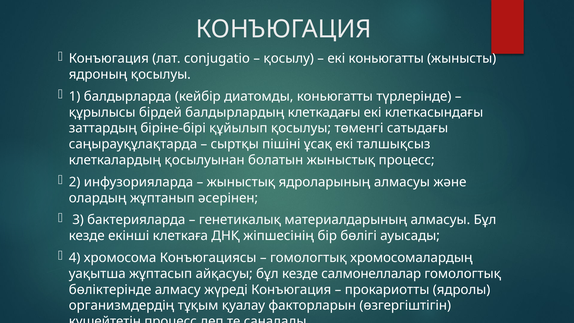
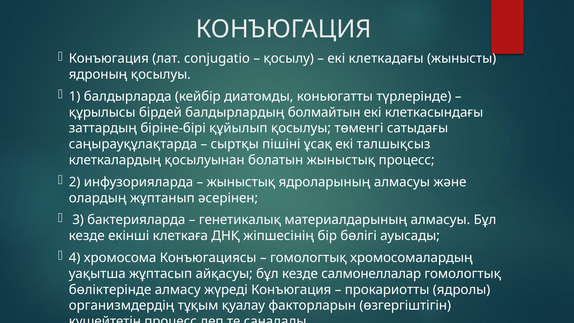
екі коньюгатты: коньюгатты -> клеткадағы (386, 58)
клеткадағы: клеткадағы -> болмайтын (324, 112)
